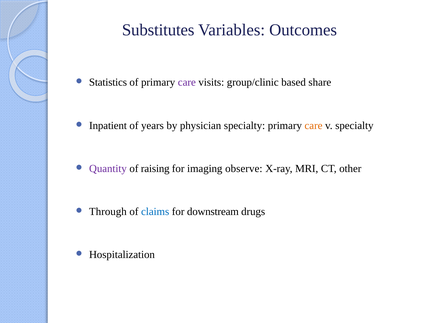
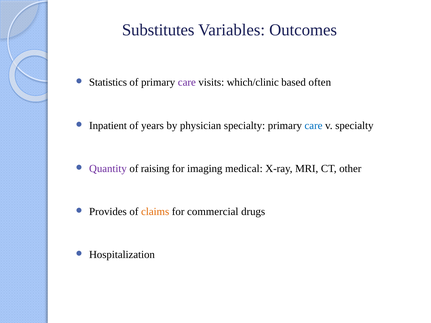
group/clinic: group/clinic -> which/clinic (253, 82)
share: share -> often (320, 82)
care colour: orange -> blue (314, 126)
observe: observe -> medical (244, 169)
Through: Through -> Provides (108, 212)
claims colour: blue -> orange (155, 212)
downstream: downstream -> commercial (213, 212)
